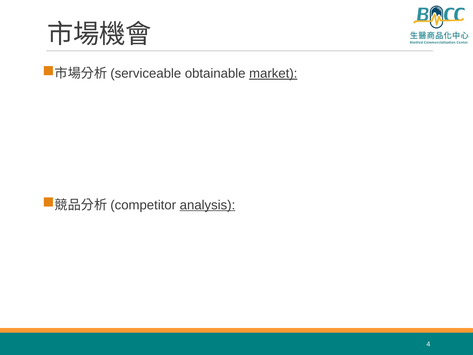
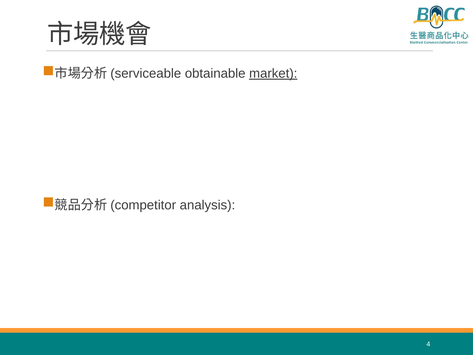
analysis underline: present -> none (207, 205)
